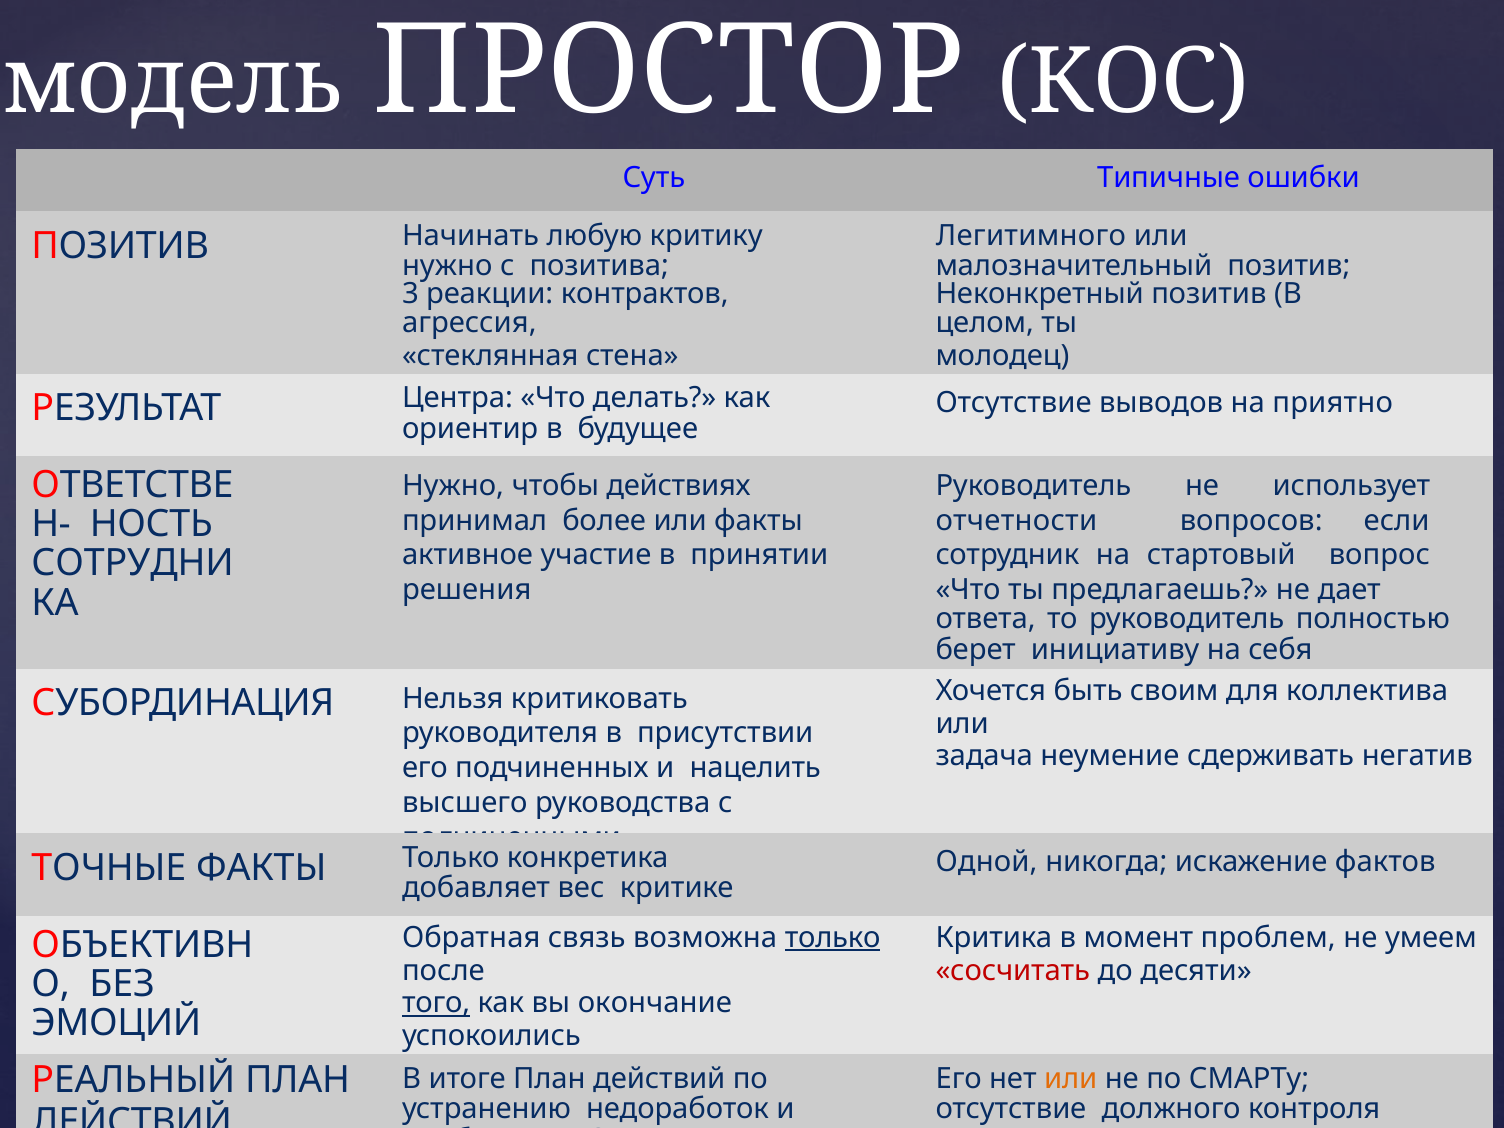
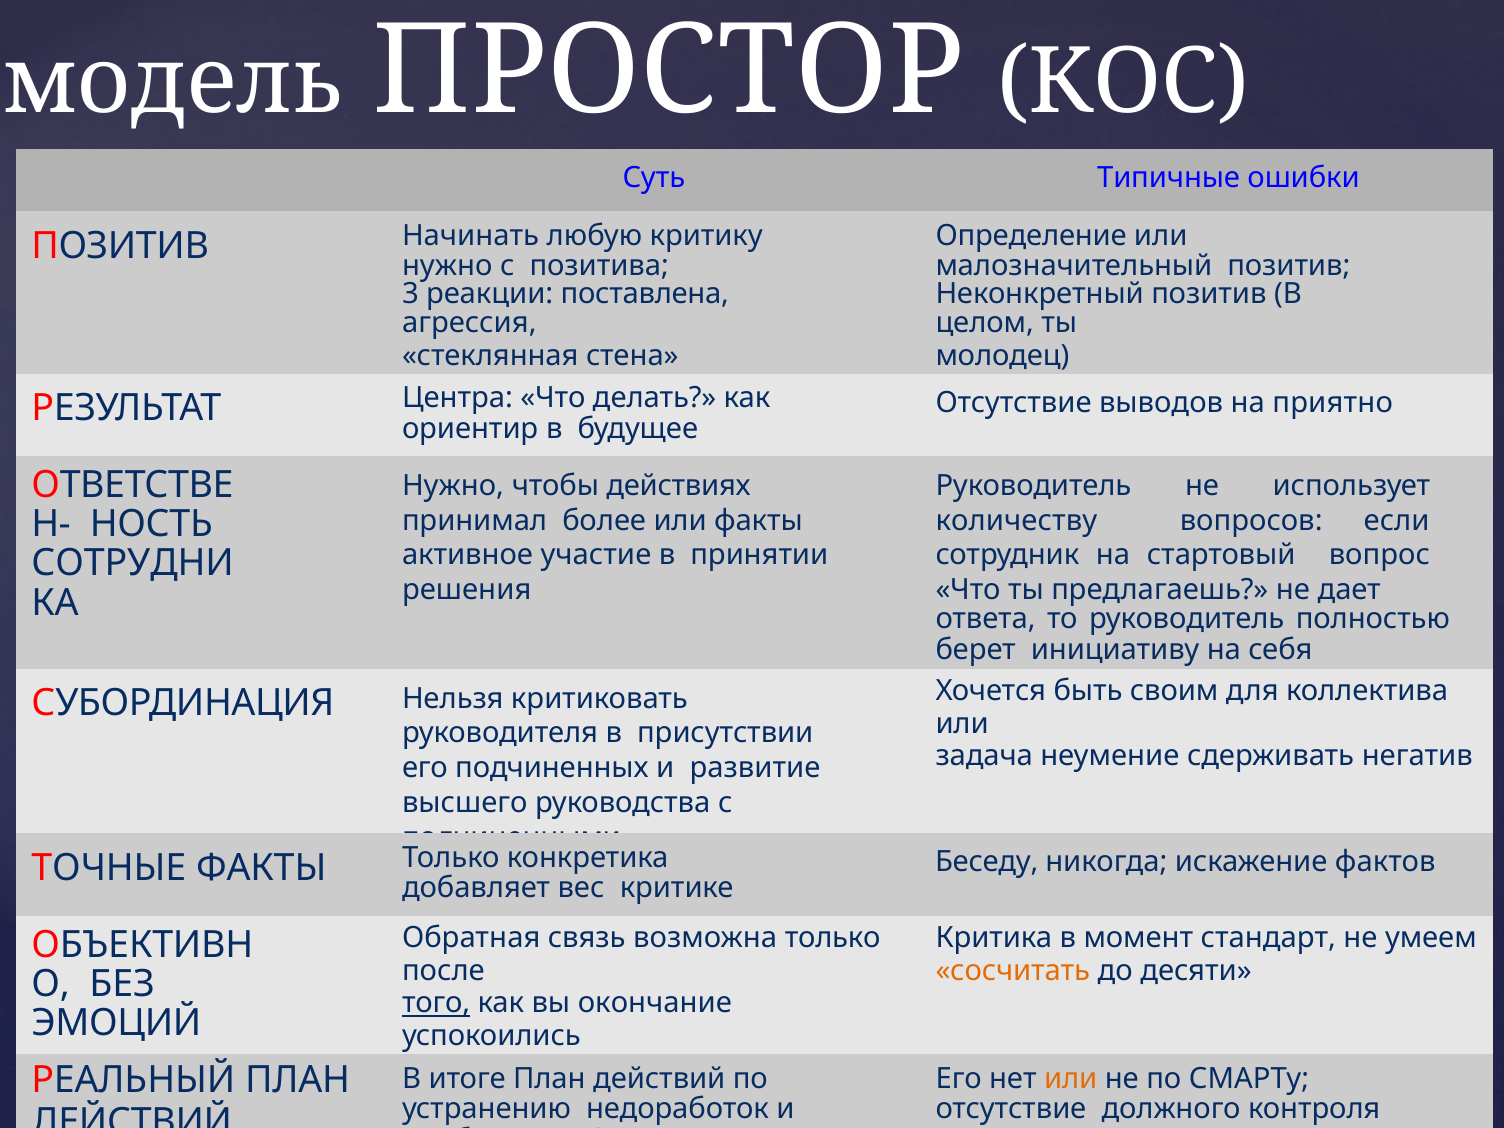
Легитимного: Легитимного -> Определение (1031, 236)
контрактов: контрактов -> поставлена (645, 294)
отчетности: отчетности -> количеству (1016, 520)
нацелить: нацелить -> развитие (755, 768)
Одной: Одной -> Беседу (987, 862)
только underline: present -> none (833, 938)
момент проблем: проблем -> стандарт (1268, 938)
сосчитать colour: red -> orange (1013, 970)
